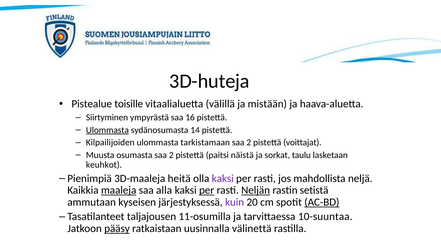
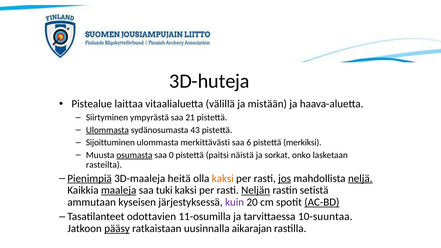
toisille: toisille -> laittaa (129, 104)
16: 16 -> 21 (190, 118)
14: 14 -> 43 (195, 130)
Kilpailijoiden: Kilpailijoiden -> Sijoittuminen (110, 143)
tarkistamaan: tarkistamaan -> merkittävästi (205, 143)
2: 2 -> 6 (249, 143)
voittajat: voittajat -> merkiksi (302, 143)
osumasta underline: none -> present (134, 155)
2: 2 -> 0 (171, 155)
taulu: taulu -> onko (301, 155)
keuhkot: keuhkot -> rasteilta (104, 165)
Pienimpiä underline: none -> present (90, 178)
kaksi colour: purple -> orange (223, 178)
jos underline: none -> present (285, 178)
neljä underline: none -> present (360, 178)
alla: alla -> tuki (164, 190)
per underline: present -> none (207, 190)
taljajousen: taljajousen -> odottavien (152, 217)
välinettä: välinettä -> aikarajan (252, 229)
